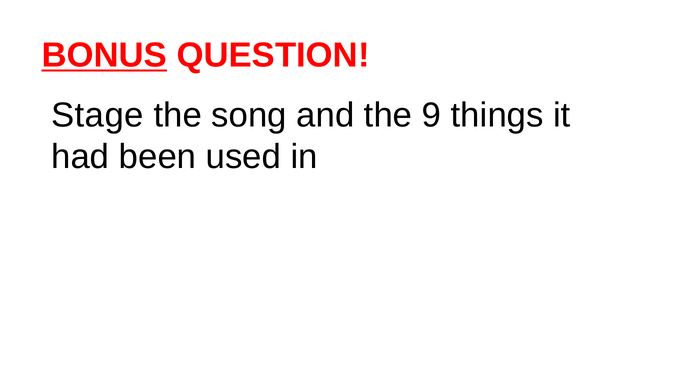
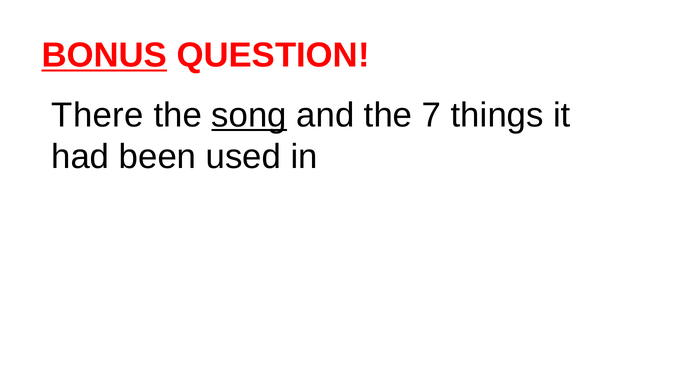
Stage: Stage -> There (98, 115)
song underline: none -> present (249, 115)
9: 9 -> 7 (432, 115)
